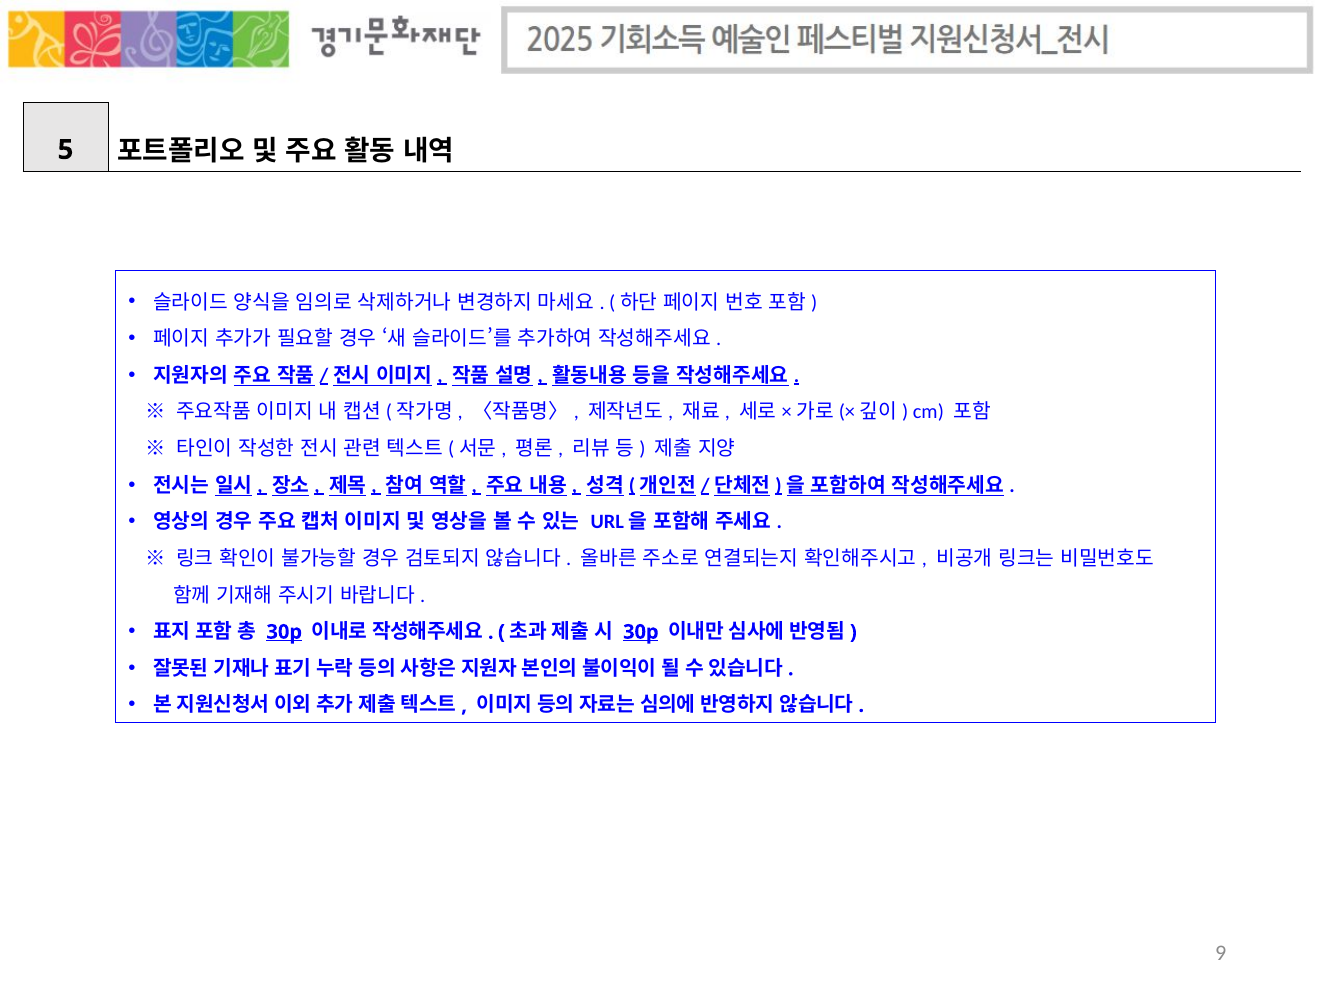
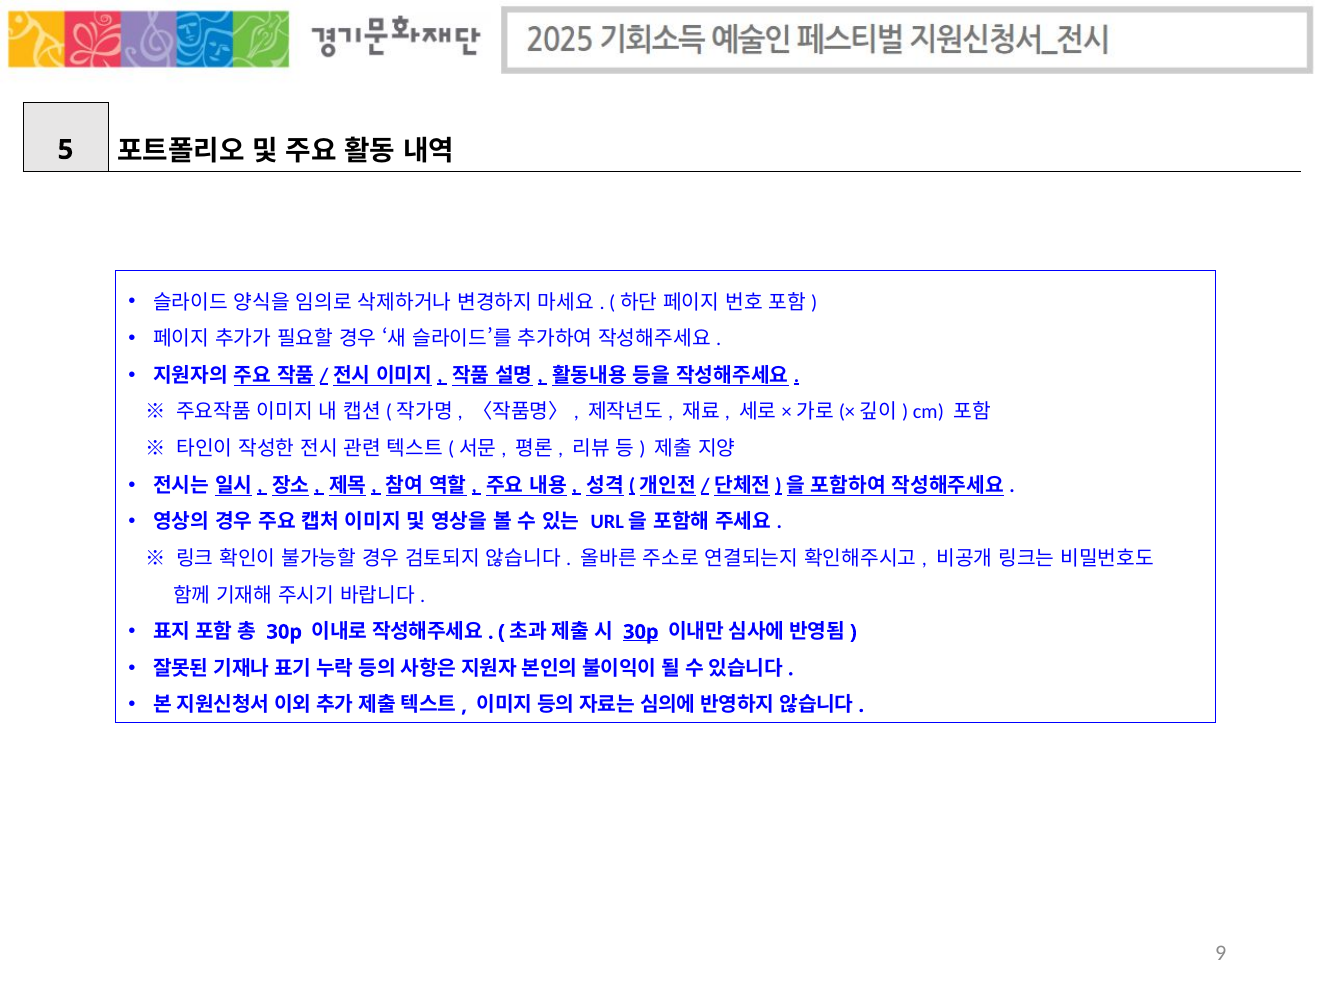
30p underline: present -> none (284, 632)
